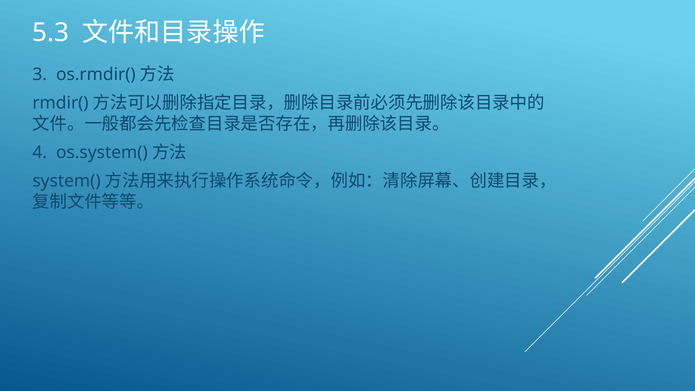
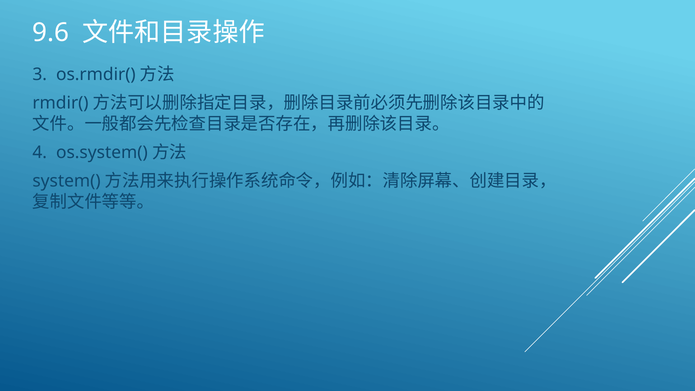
5.3: 5.3 -> 9.6 (51, 33)
